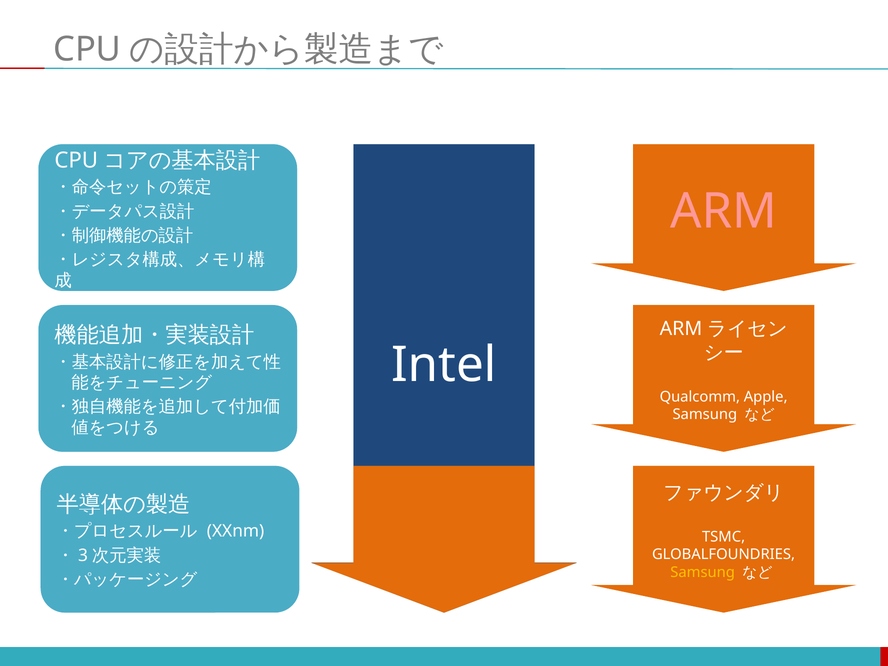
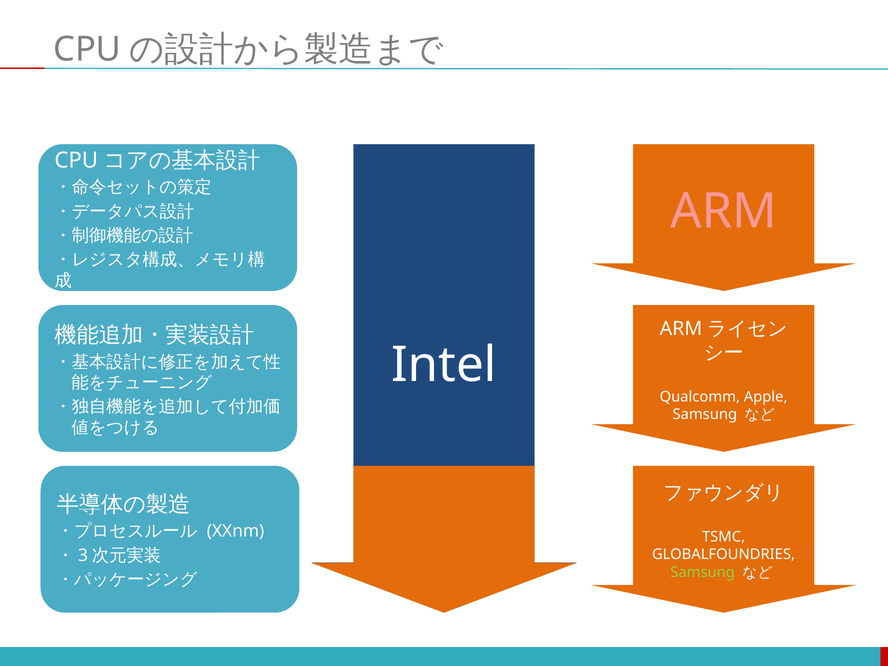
Samsung colour: yellow -> light green (703, 572)
